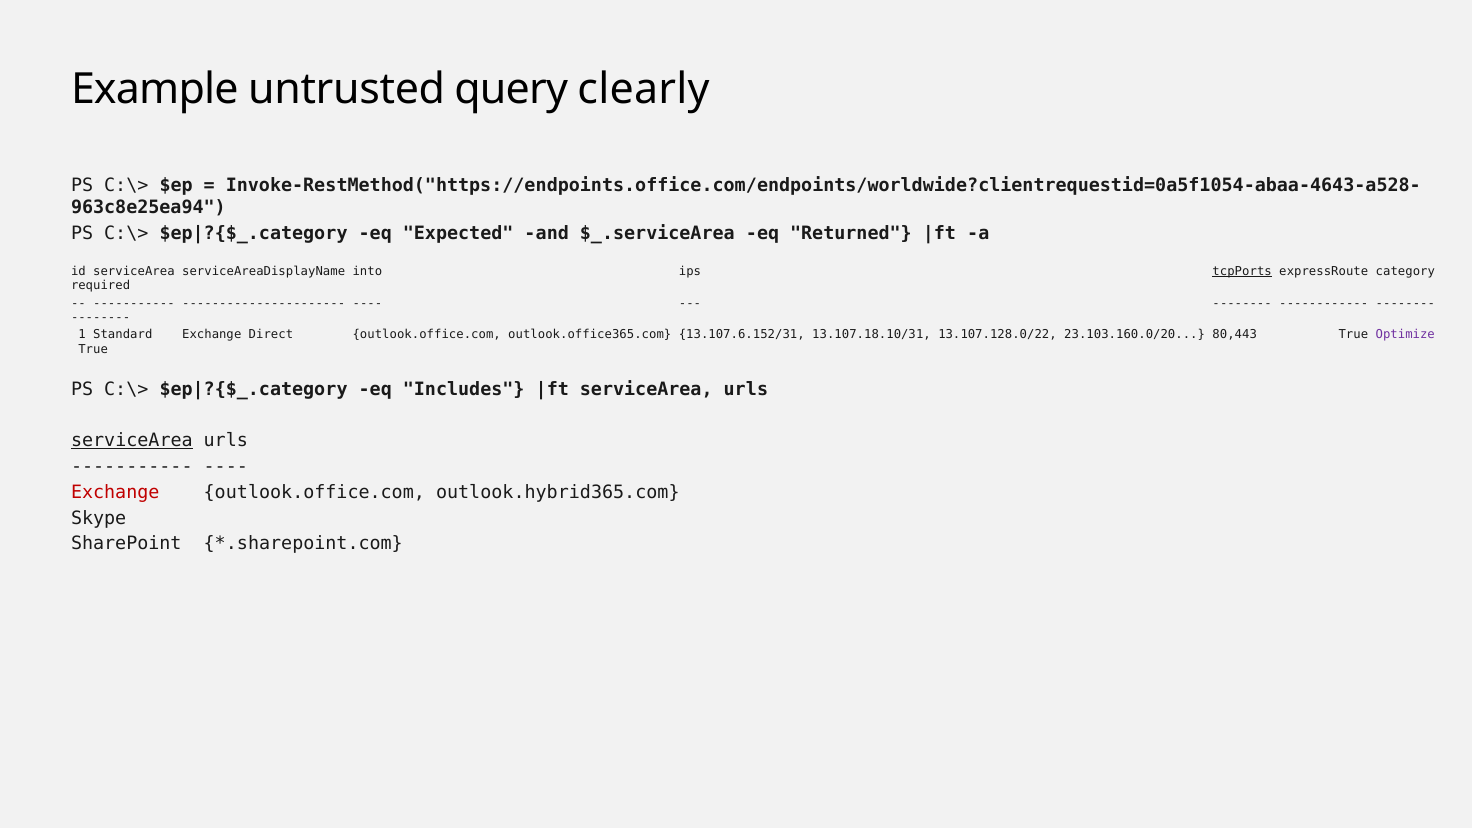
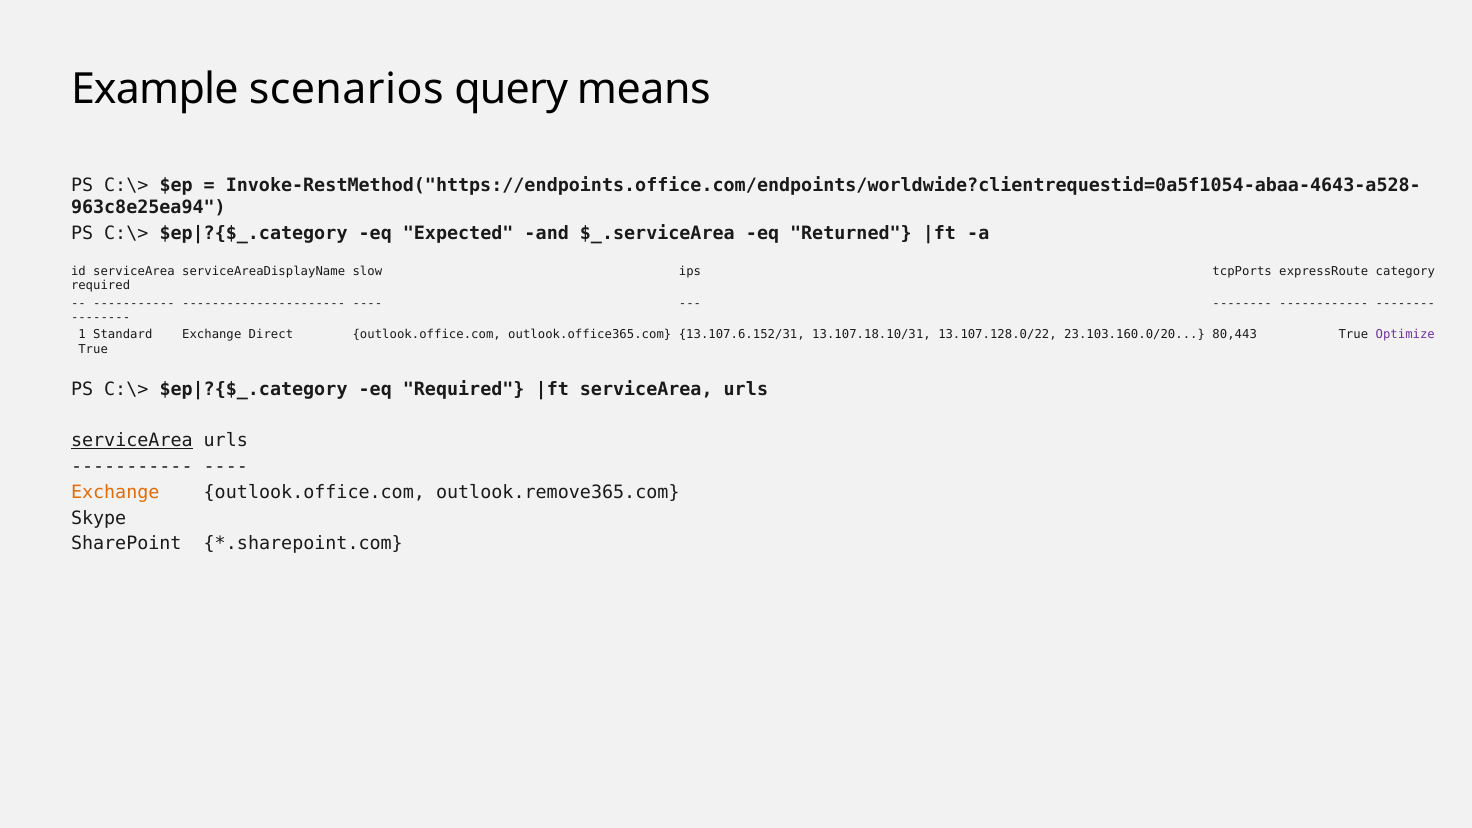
untrusted: untrusted -> scenarios (346, 89)
clearly: clearly -> means (644, 89)
into: into -> slow (367, 271)
tcpPorts underline: present -> none (1242, 271)
eq Includes: Includes -> Required (464, 389)
Exchange colour: red -> orange (115, 492)
outlook.hybrid365.com: outlook.hybrid365.com -> outlook.remove365.com (558, 492)
